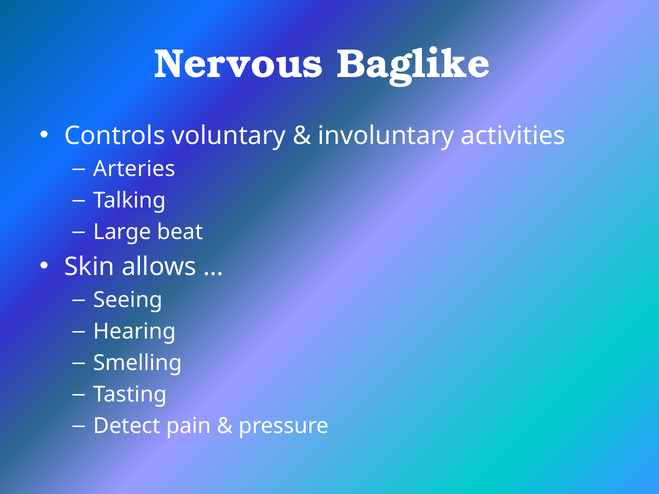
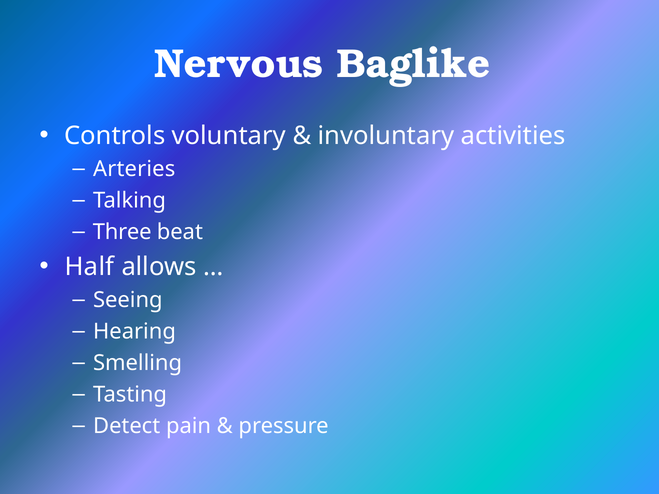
Large: Large -> Three (122, 232)
Skin: Skin -> Half (89, 267)
